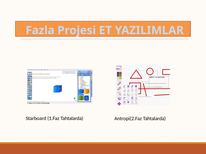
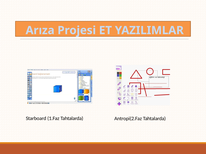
Fazla: Fazla -> Arıza (40, 30)
